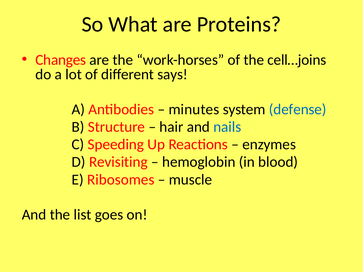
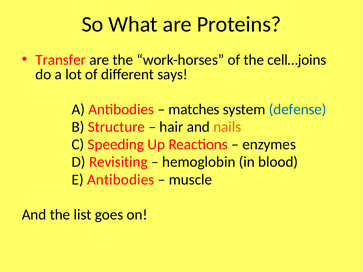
Changes: Changes -> Transfer (61, 60)
minutes: minutes -> matches (194, 109)
nails colour: blue -> orange (227, 127)
E Ribosomes: Ribosomes -> Antibodies (121, 180)
